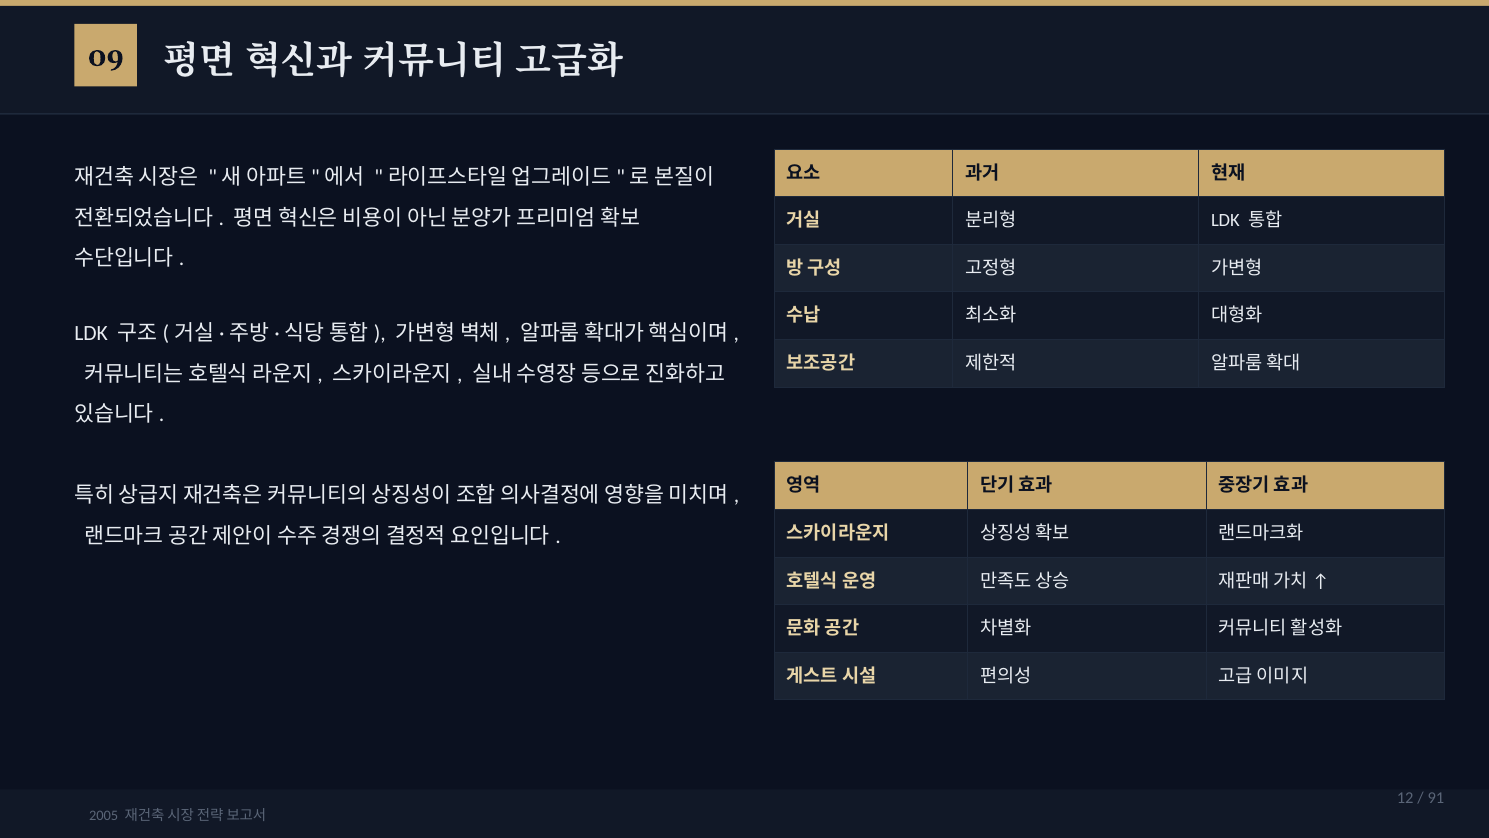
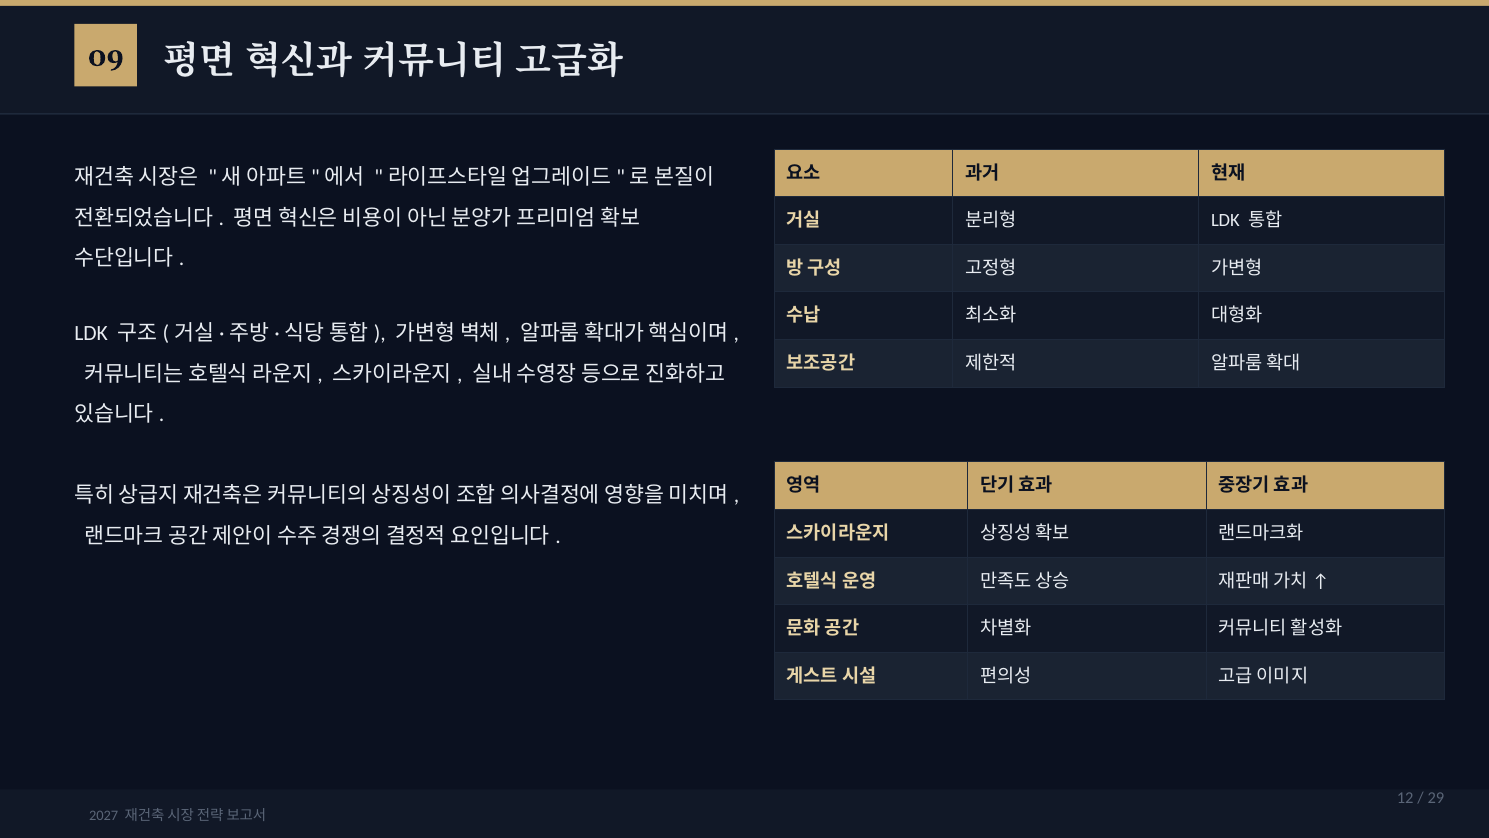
91: 91 -> 29 (1436, 798)
2005: 2005 -> 2027 (104, 815)
